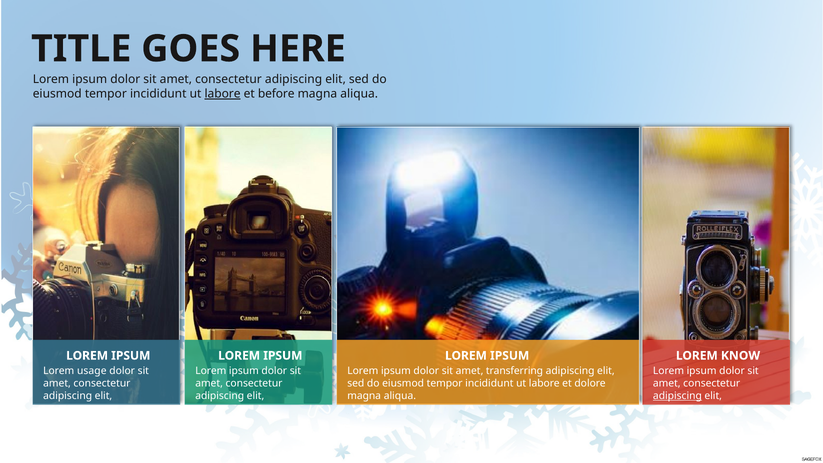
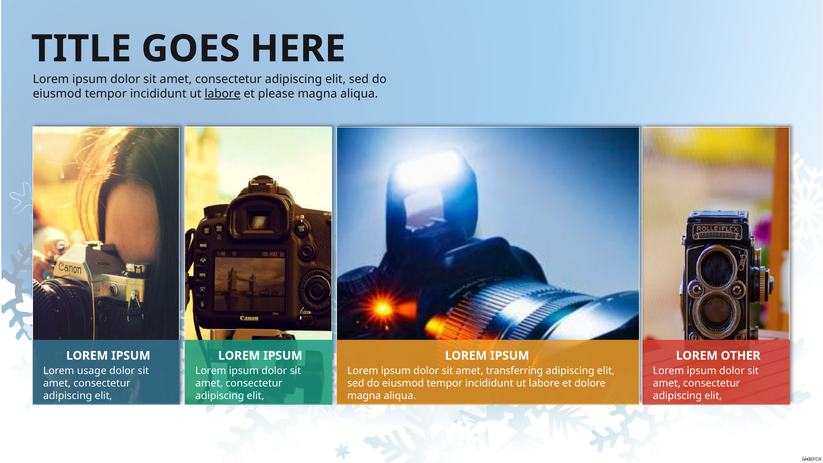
before: before -> please (276, 94)
KNOW: KNOW -> OTHER (741, 356)
adipiscing underline: present -> none (677, 396)
